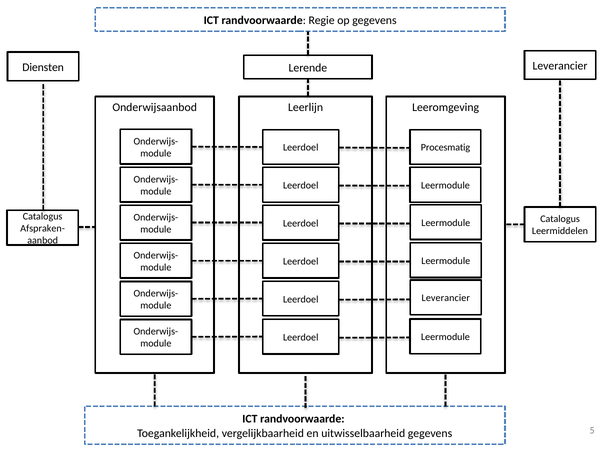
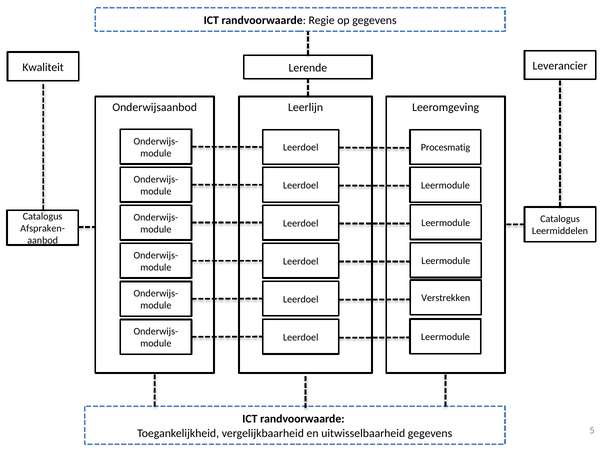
Diensten: Diensten -> Kwaliteit (43, 67)
Leverancier: Leverancier -> Verstrekken (446, 298)
